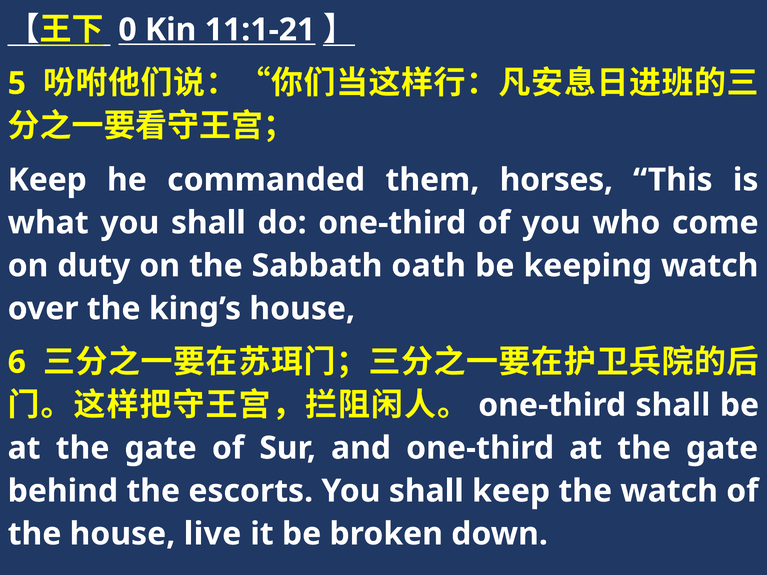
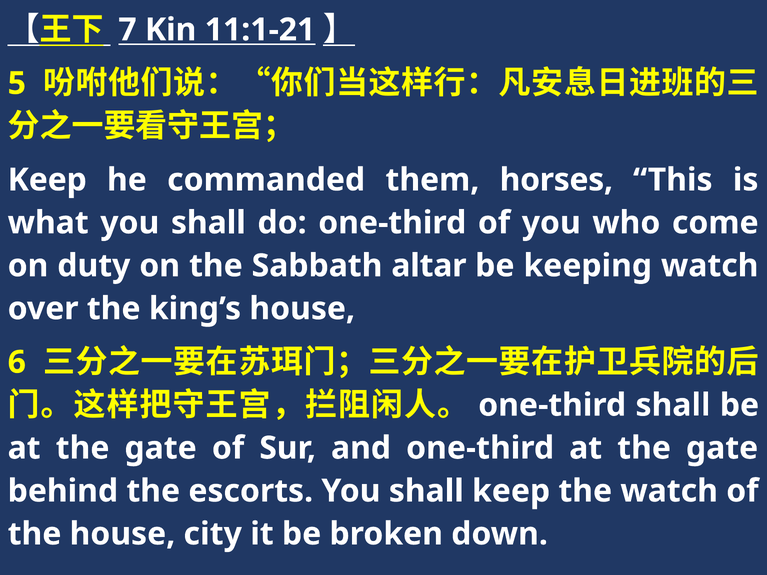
0: 0 -> 7 (128, 30)
oath: oath -> altar (429, 266)
live: live -> city (213, 534)
